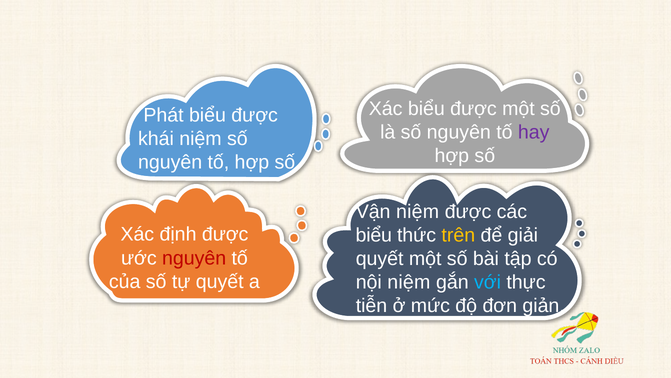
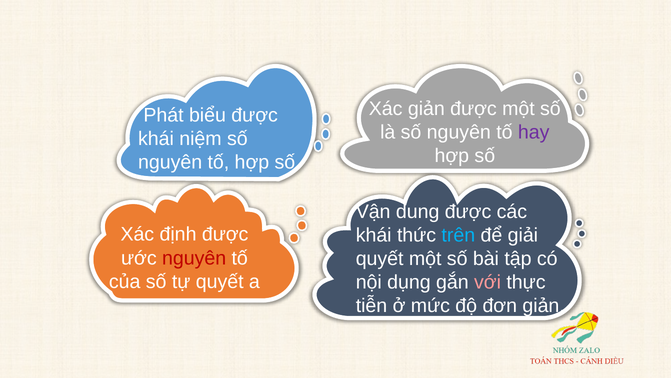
Xác biểu: biểu -> giản (426, 109)
Vận niệm: niệm -> dung (418, 211)
biểu: biểu -> khái (374, 235)
trên colour: yellow -> light blue (458, 235)
nội niệm: niệm -> dụng (409, 282)
với colour: light blue -> pink (488, 282)
